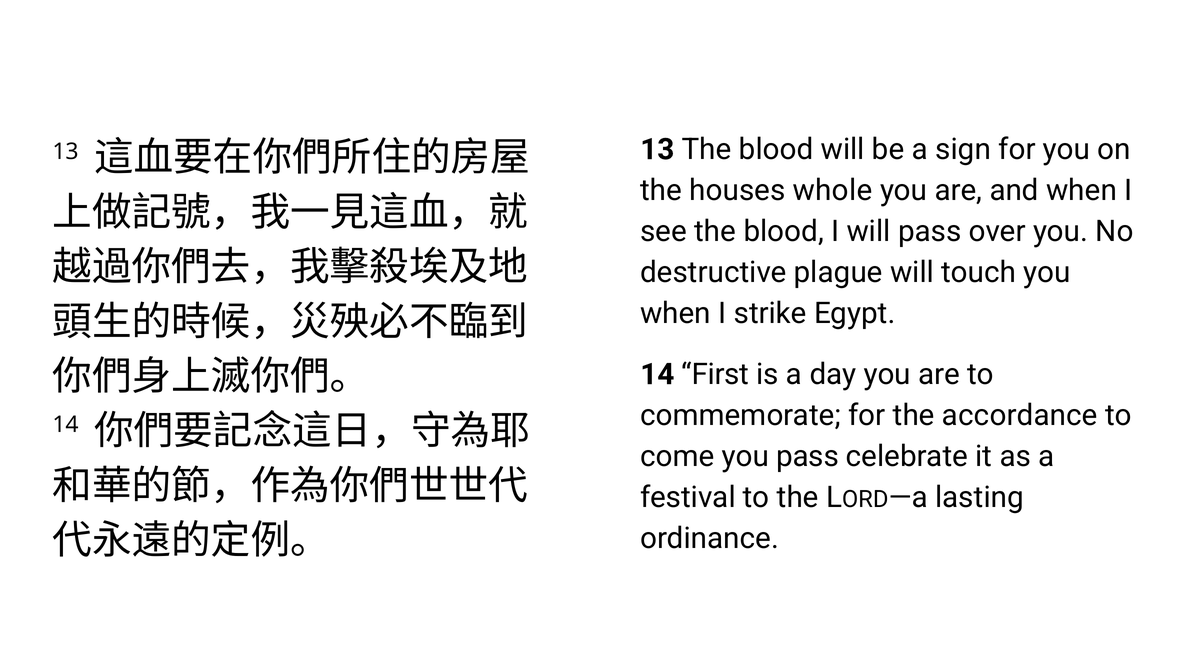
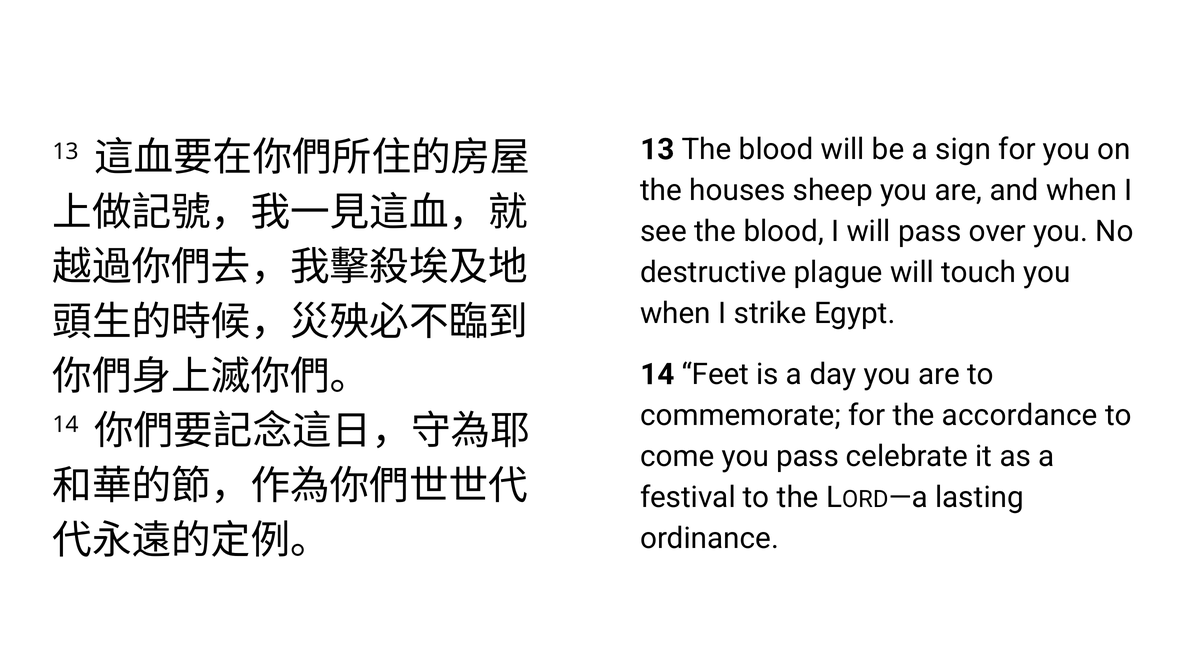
whole: whole -> sheep (833, 190)
First: First -> Feet (715, 374)
